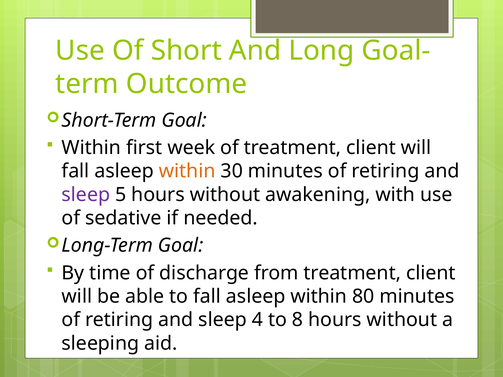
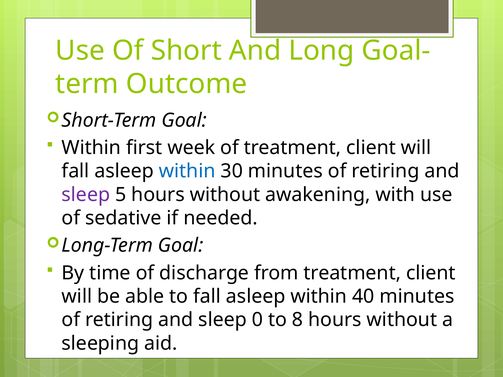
within colour: orange -> blue (187, 171)
80: 80 -> 40 (363, 297)
4: 4 -> 0 (257, 320)
